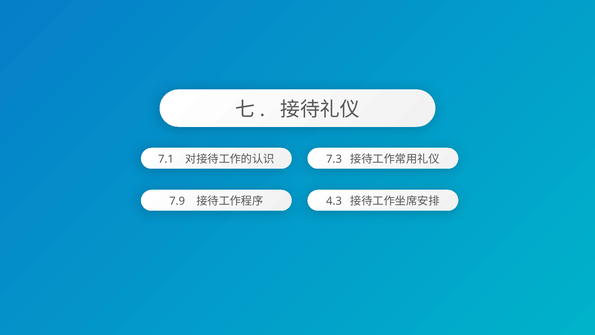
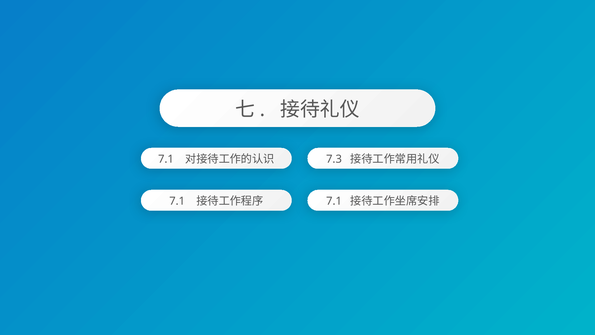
7.9: 7.9 -> 7.1 (177, 201)
4.3: 4.3 -> 7.1 (334, 201)
